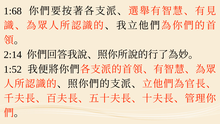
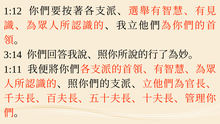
1:68: 1:68 -> 1:12 (13, 11)
2:14: 2:14 -> 3:14 (13, 55)
1:52: 1:52 -> 1:11 (13, 69)
